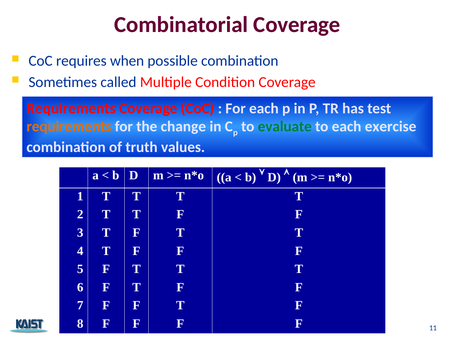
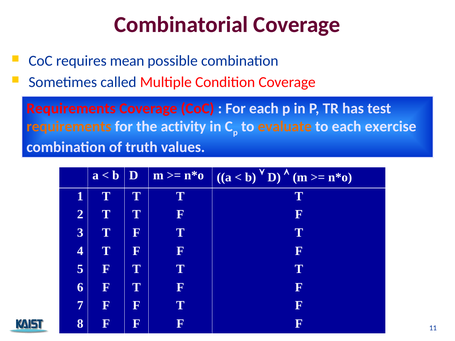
when: when -> mean (127, 61)
change: change -> activity (183, 127)
evaluate colour: green -> orange (285, 127)
